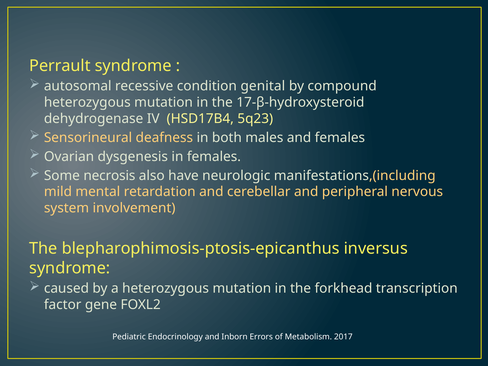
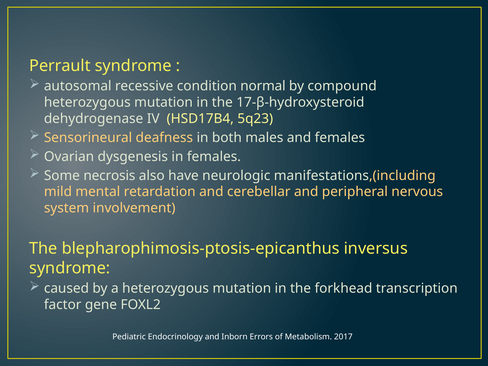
genital: genital -> normal (263, 86)
